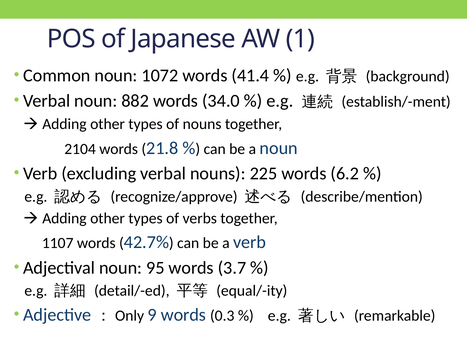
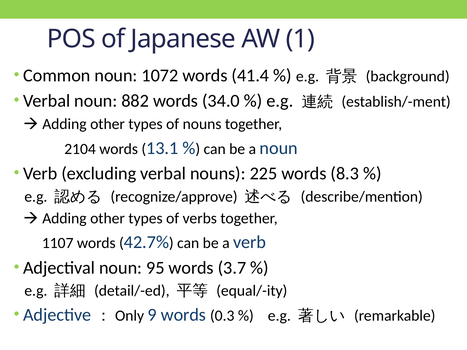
21.8: 21.8 -> 13.1 (162, 148)
6.2: 6.2 -> 8.3 (345, 174)
